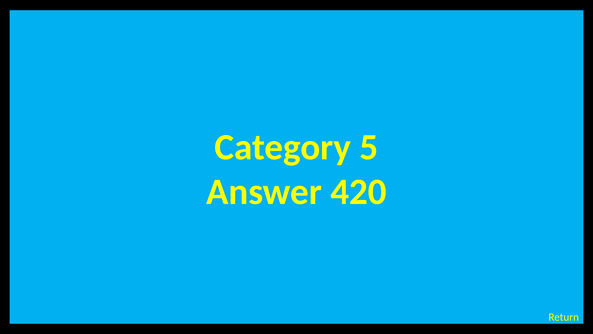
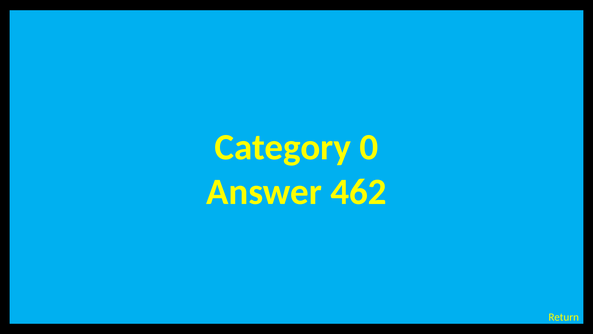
5: 5 -> 0 (369, 147)
420: 420 -> 462 (359, 192)
